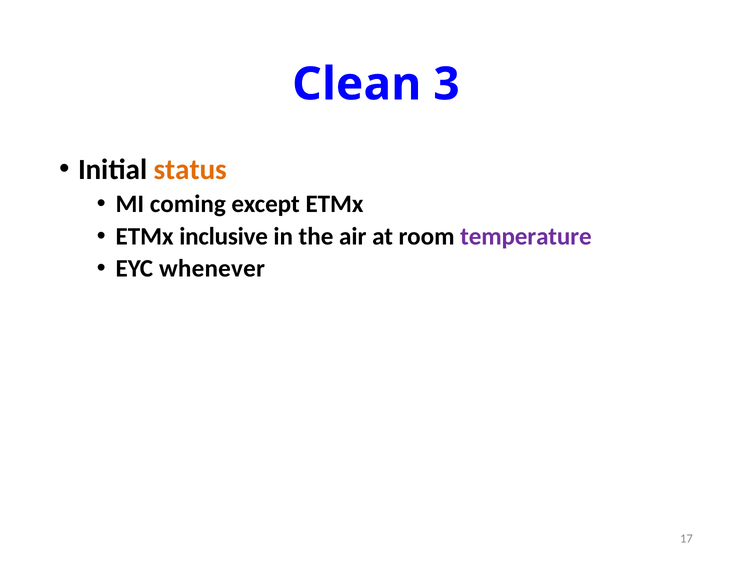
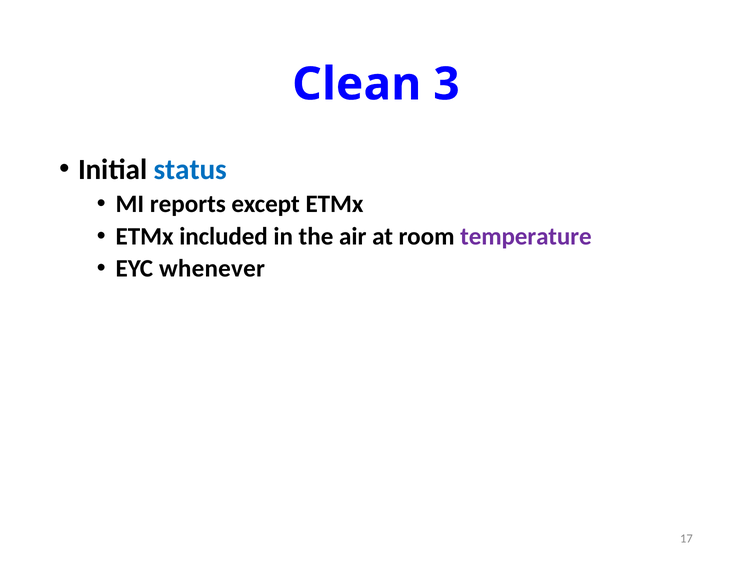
status colour: orange -> blue (190, 169)
coming: coming -> reports (188, 204)
inclusive: inclusive -> included (224, 236)
